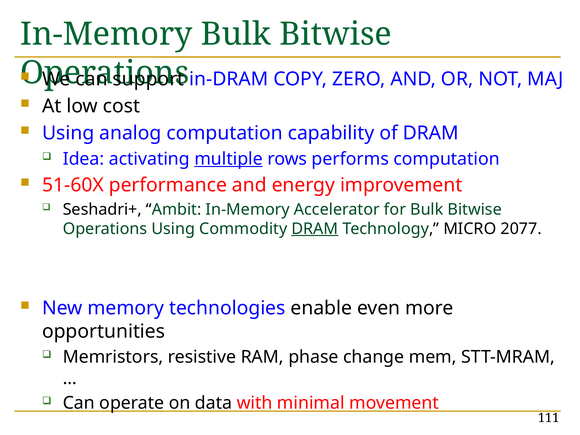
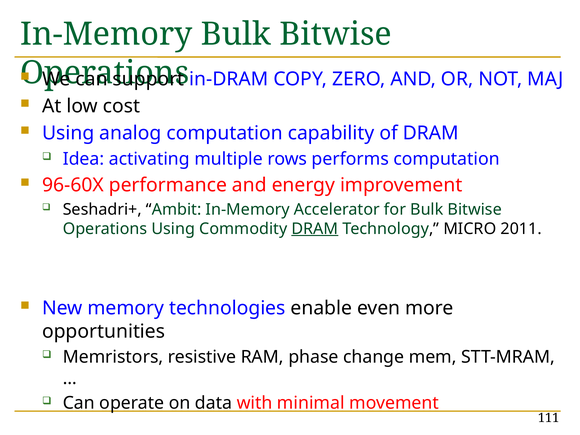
multiple underline: present -> none (229, 159)
51-60X: 51-60X -> 96-60X (73, 185)
2077: 2077 -> 2011 (521, 229)
